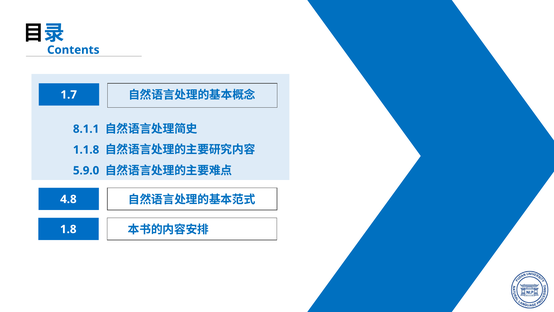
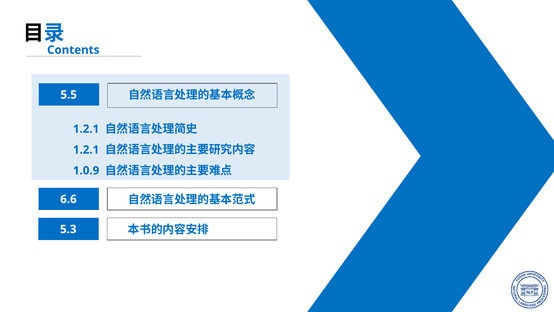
1.7: 1.7 -> 5.5 (69, 95)
8.1.1: 8.1.1 -> 1.2.1 (86, 129)
1.1.8: 1.1.8 -> 1.2.1 (86, 150)
5.9.0: 5.9.0 -> 1.0.9 (86, 170)
4.8: 4.8 -> 6.6 (68, 199)
1.8: 1.8 -> 5.3 (68, 229)
